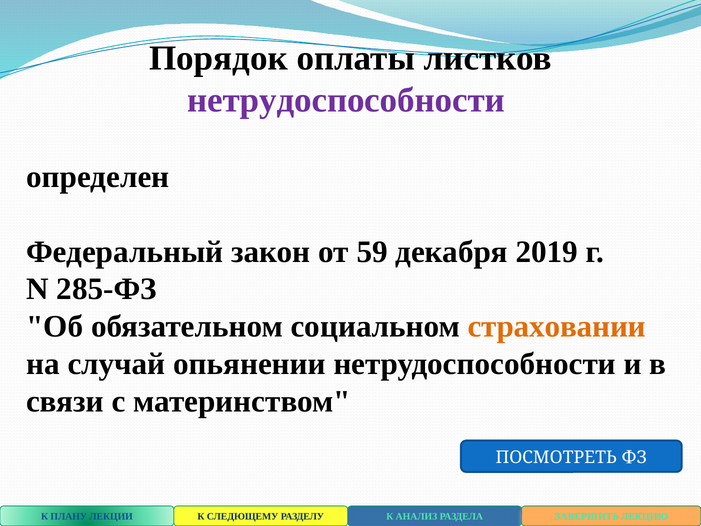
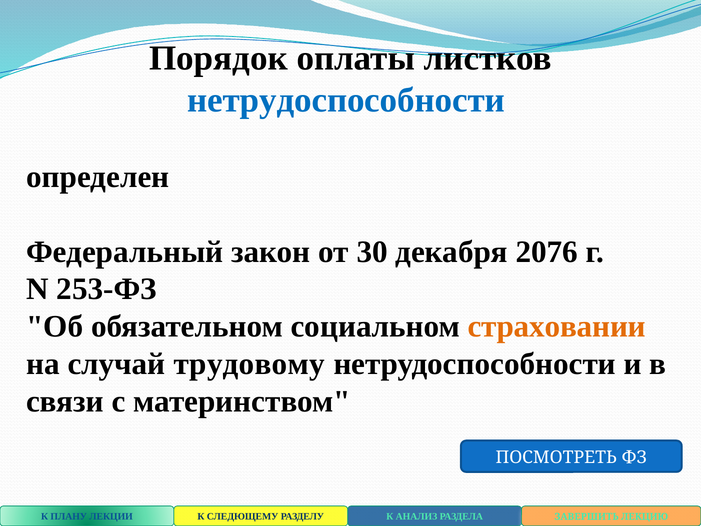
нетрудоспособности colour: purple -> blue (346, 100)
59: 59 -> 30 (372, 252)
2019: 2019 -> 2076 (547, 252)
285-ФЗ: 285-ФЗ -> 253-ФЗ (107, 289)
опьянении: опьянении -> трудовому (249, 364)
